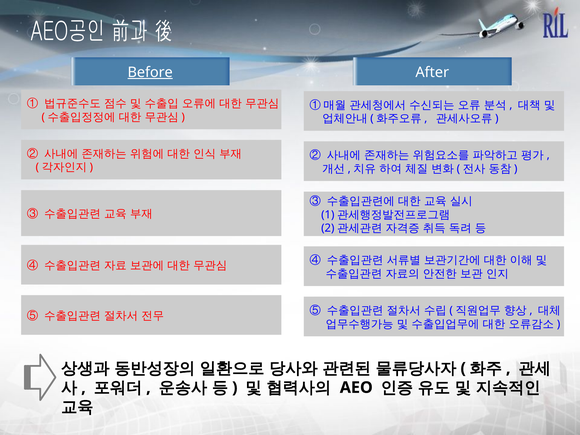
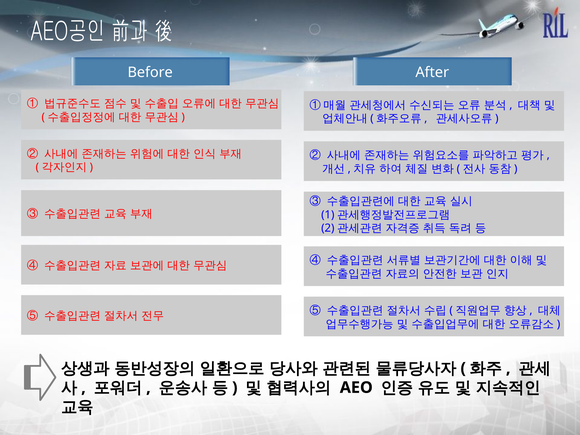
Before underline: present -> none (150, 72)
